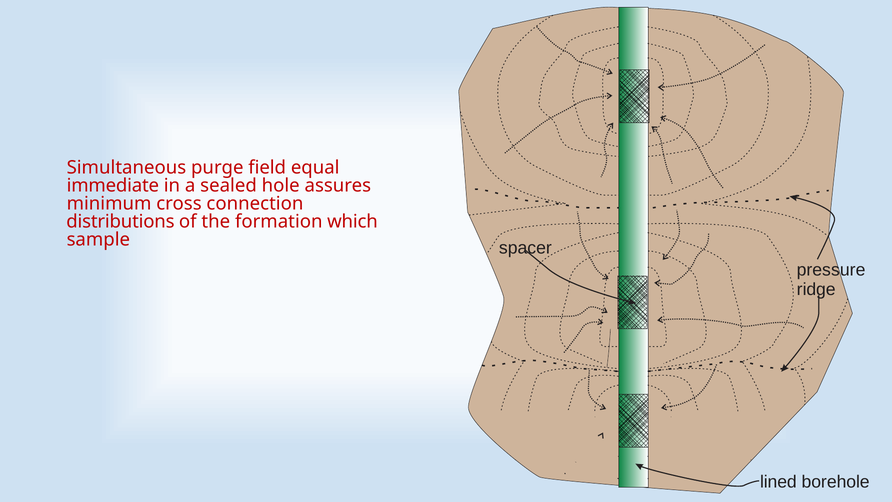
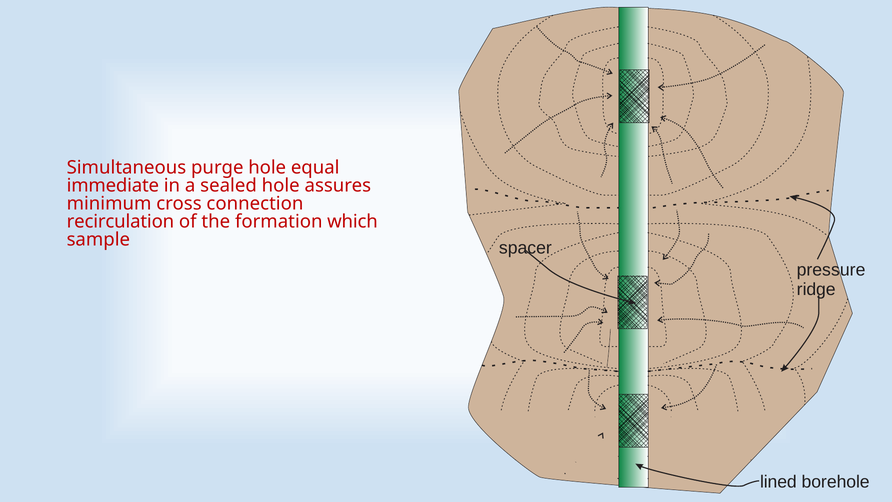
purge field: field -> hole (267, 167)
distributions: distributions -> recirculation (120, 222)
